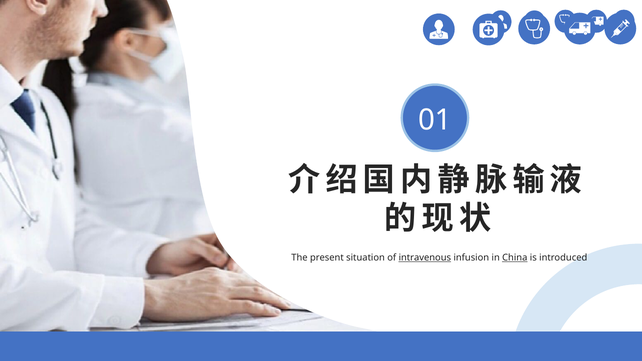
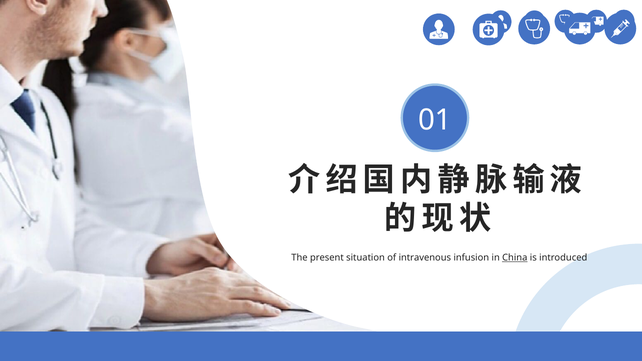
intravenous underline: present -> none (425, 258)
